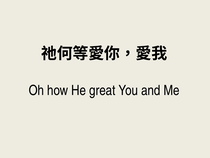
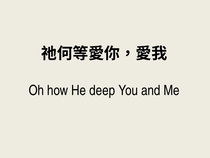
great: great -> deep (102, 90)
